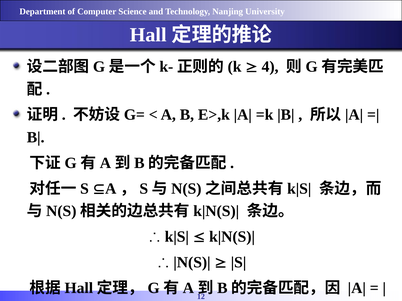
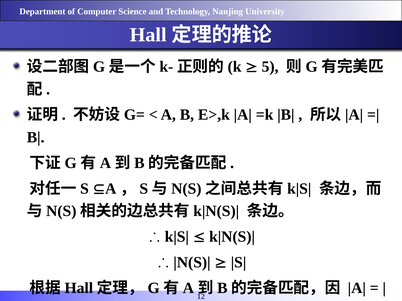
4: 4 -> 5 (270, 67)
